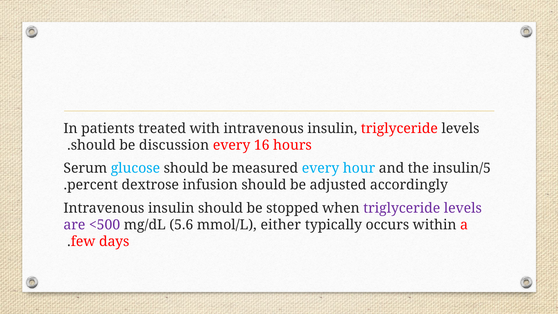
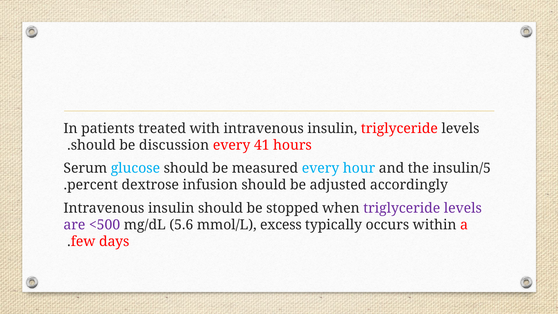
16: 16 -> 41 (262, 145)
either: either -> excess (281, 225)
